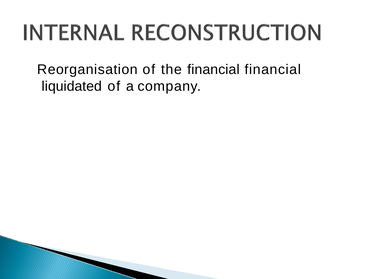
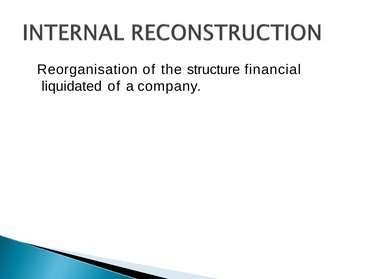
the financial: financial -> structure (214, 70)
